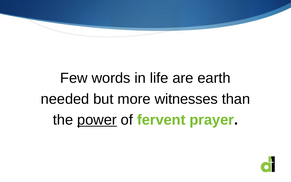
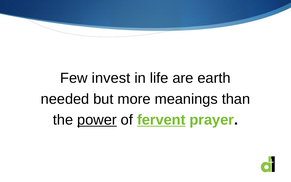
words: words -> invest (111, 78)
witnesses: witnesses -> meanings (186, 99)
fervent underline: none -> present (161, 120)
